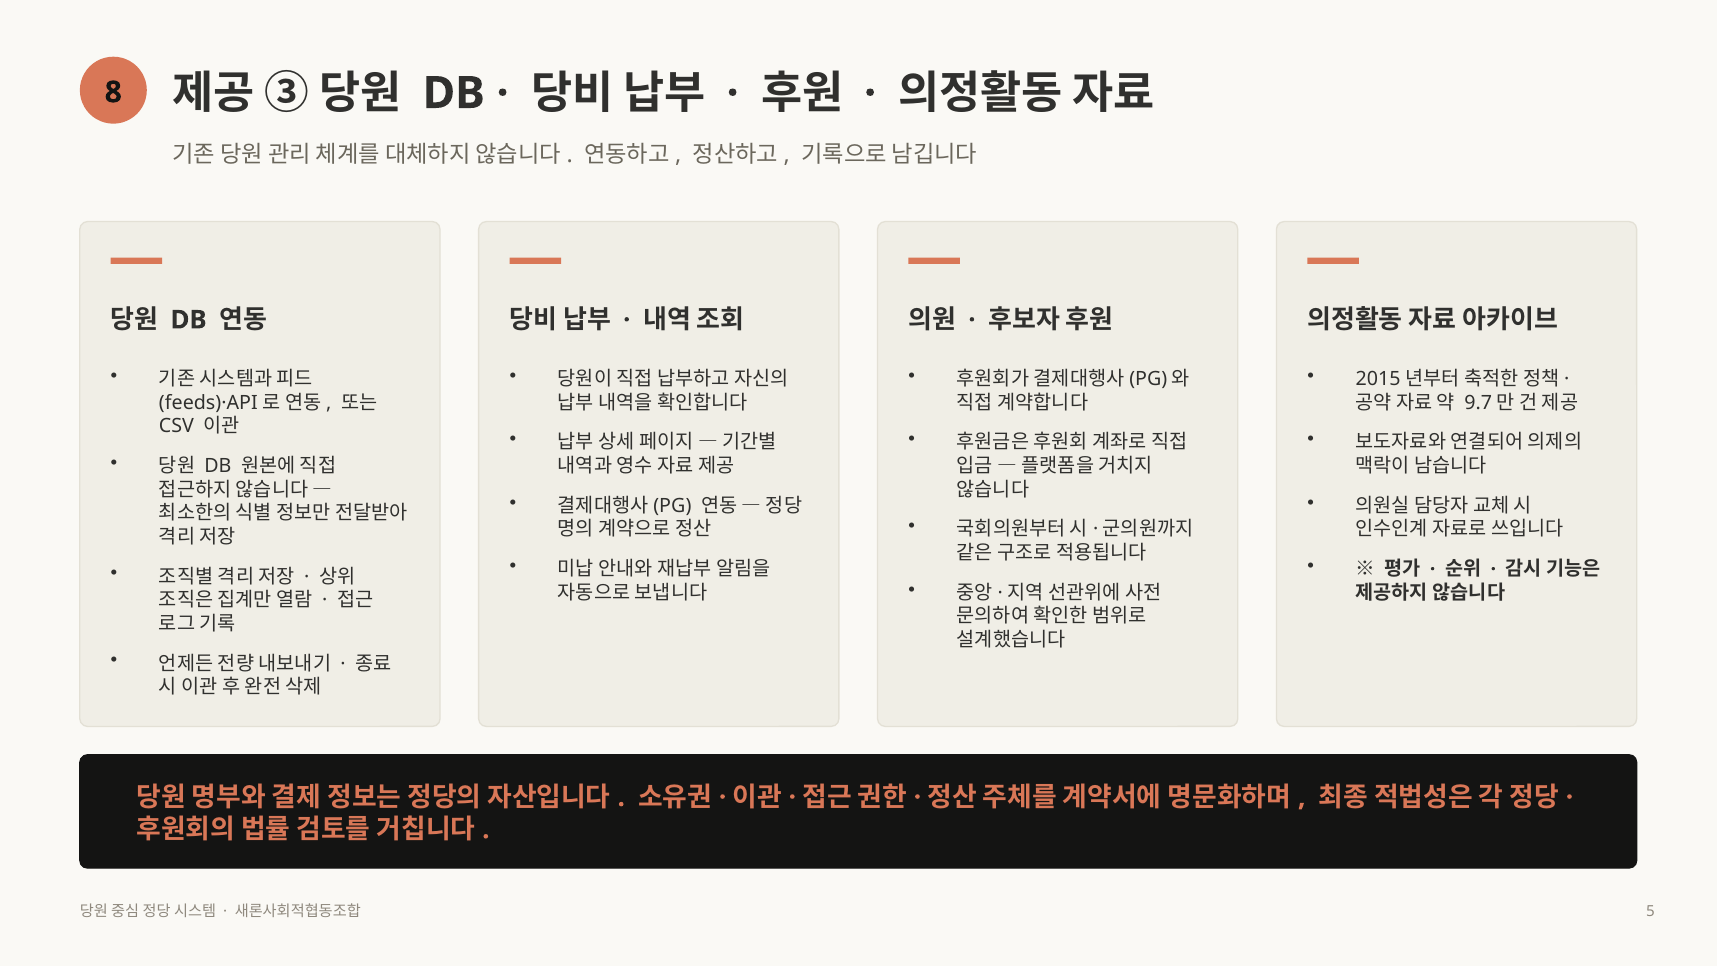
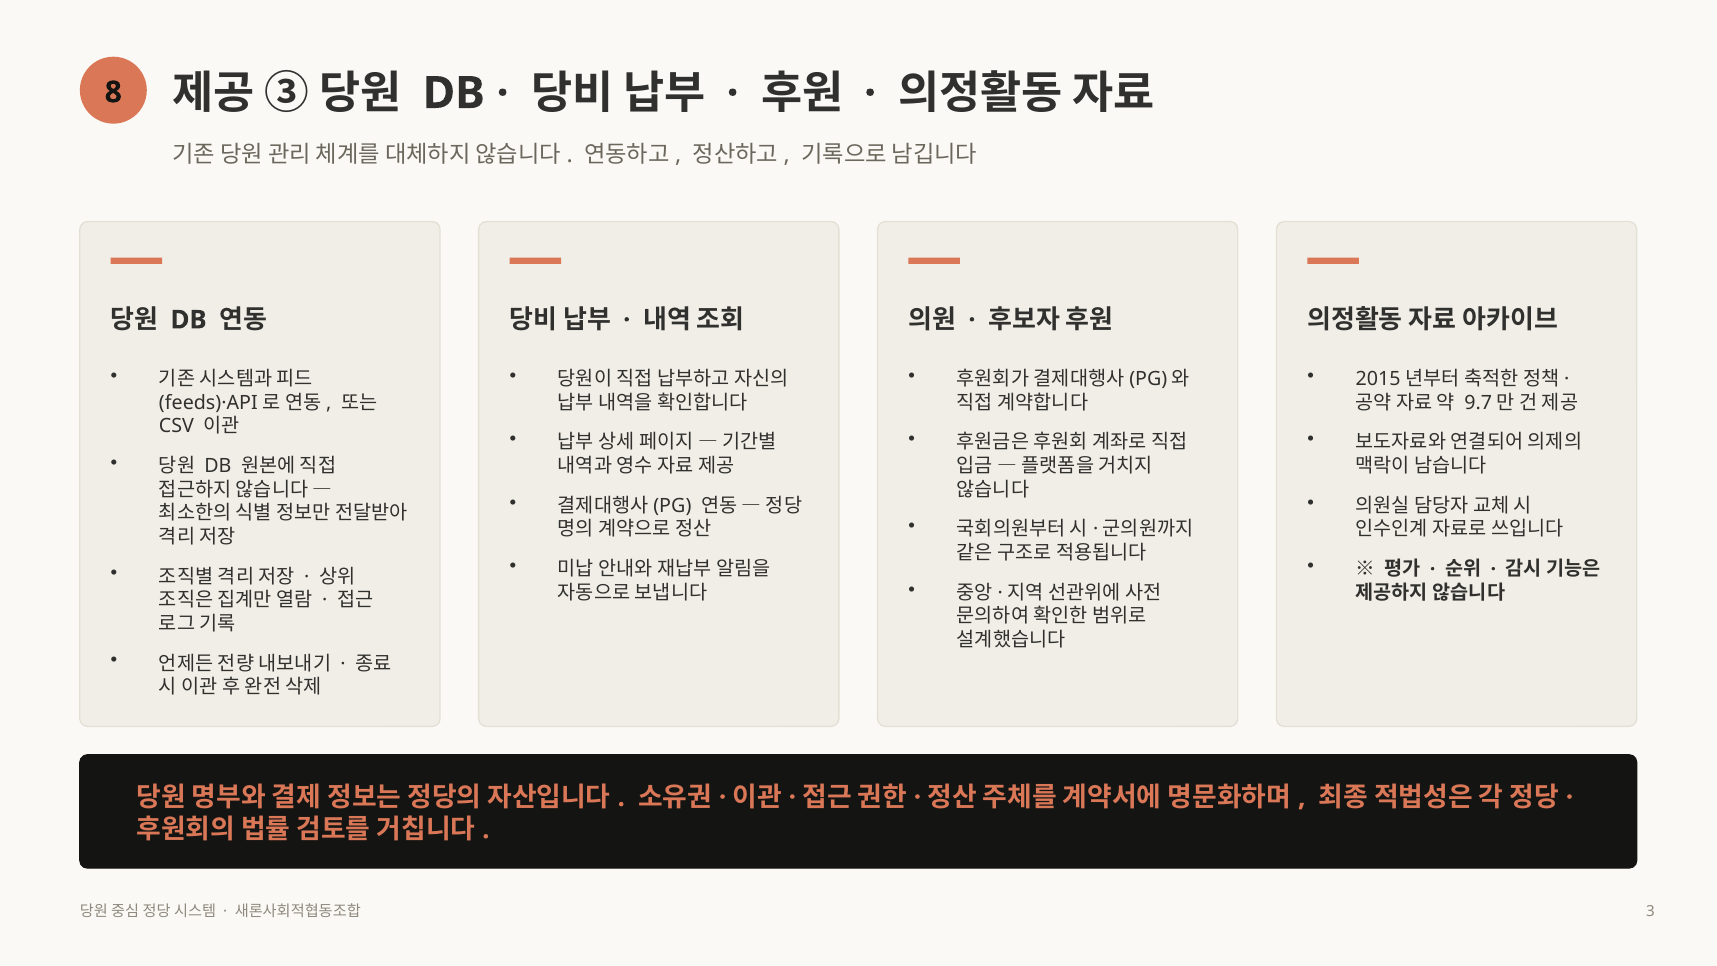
5: 5 -> 3 (1650, 911)
